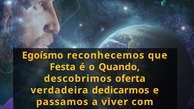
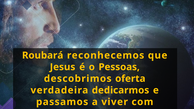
Egoísmo: Egoísmo -> Roubará (43, 55)
Festa: Festa -> Jesus (63, 67)
Quando: Quando -> Pessoas (119, 67)
